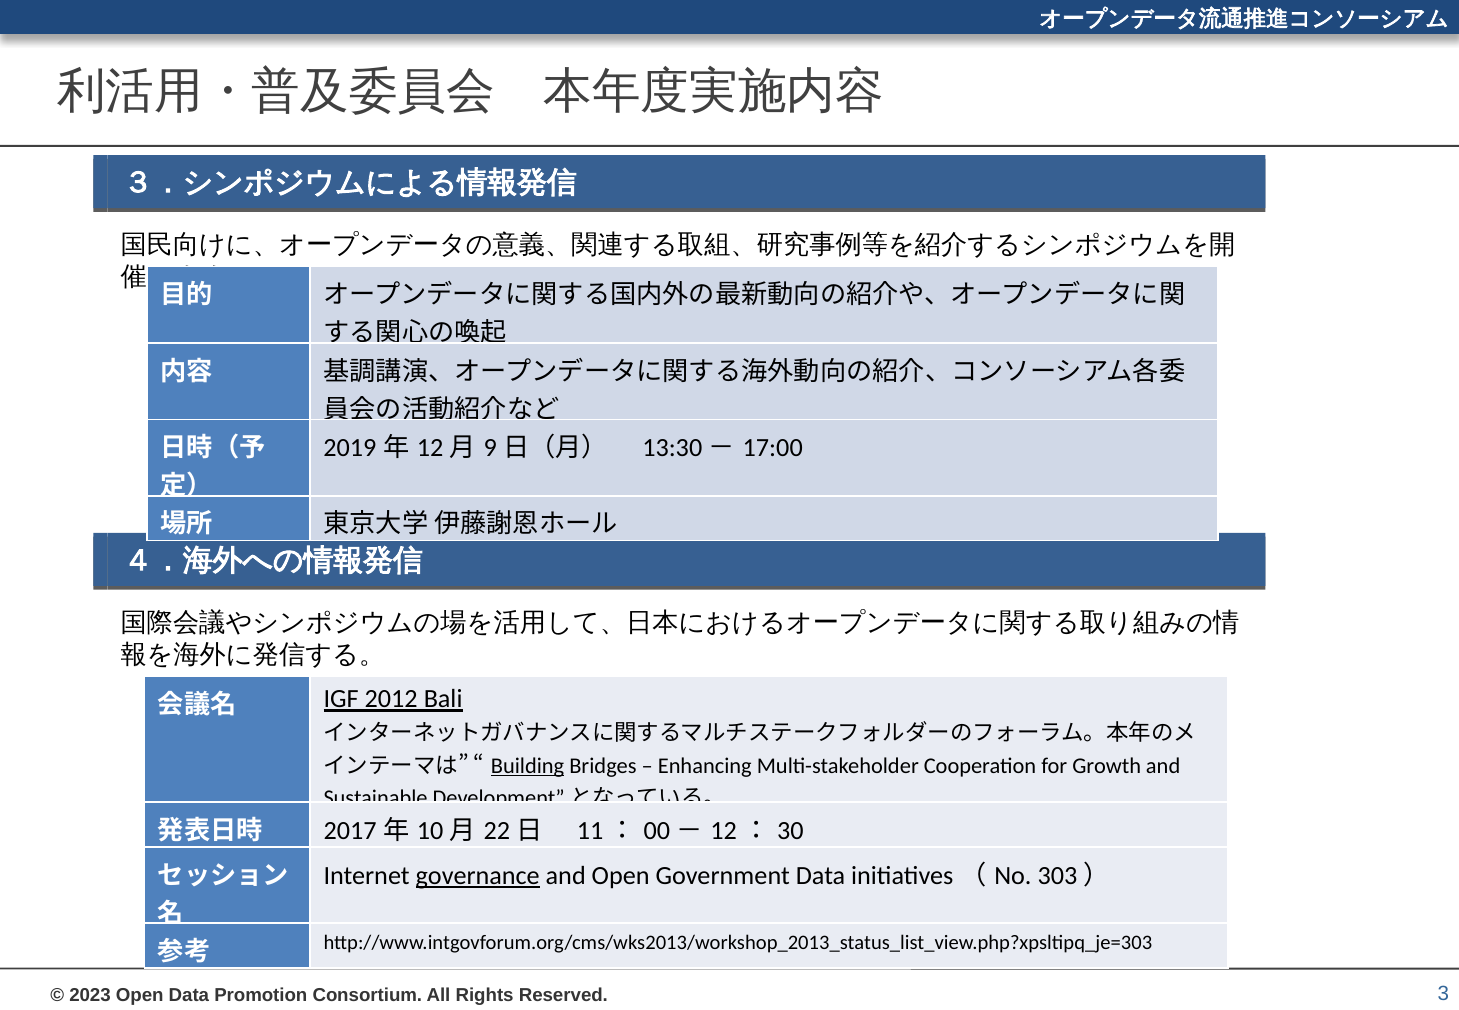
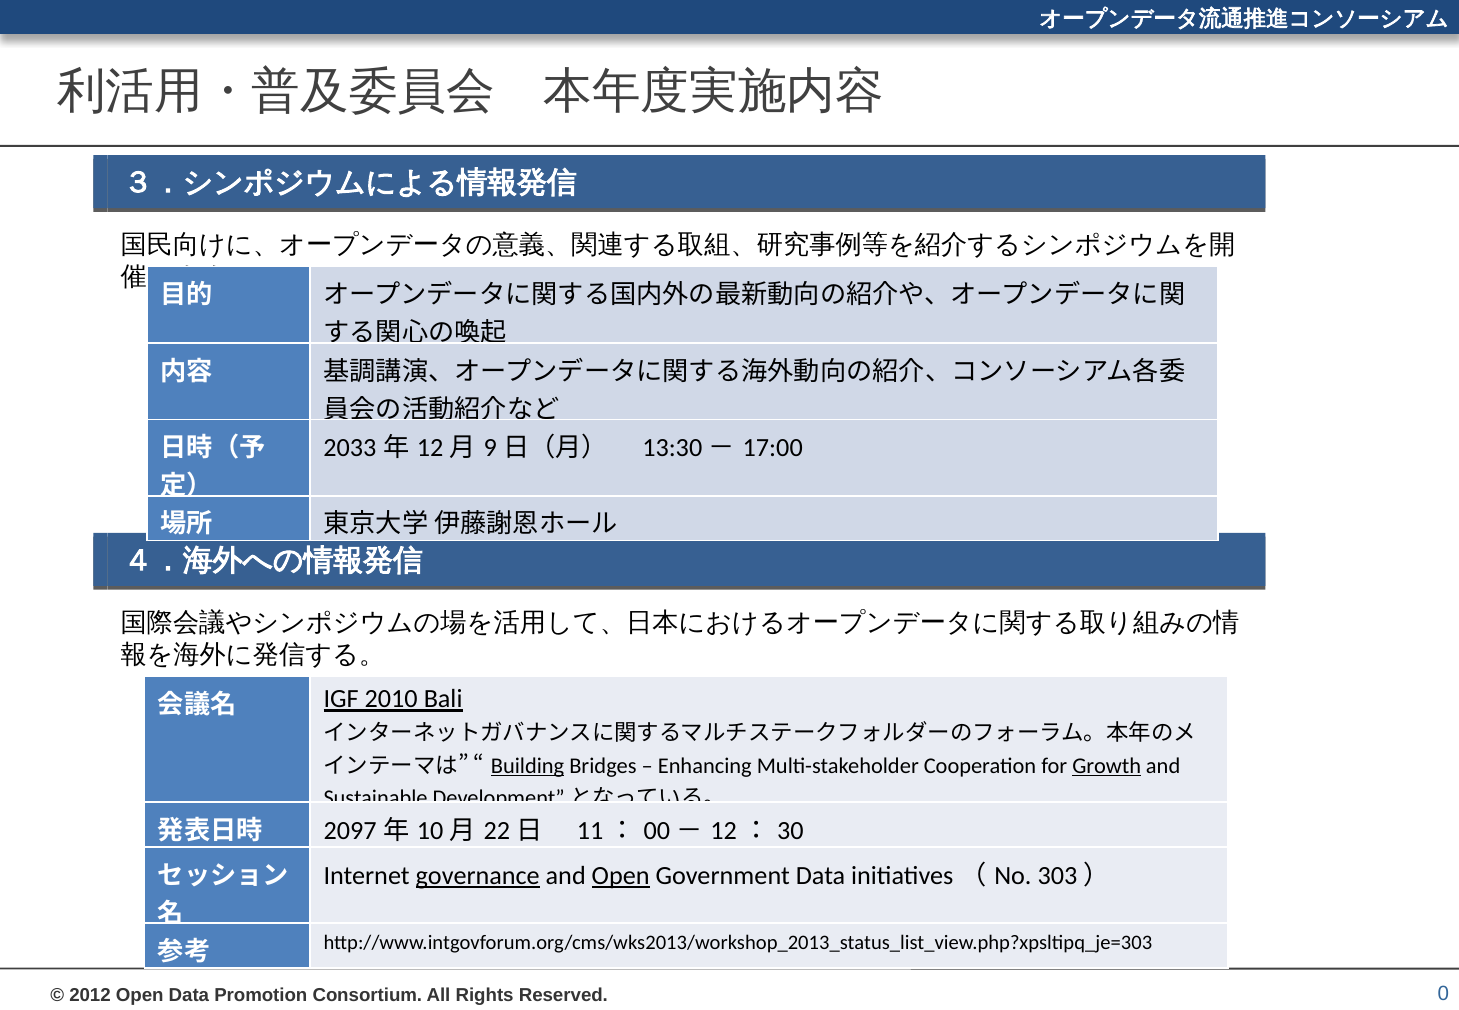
2019: 2019 -> 2033 (350, 448)
2012: 2012 -> 2010 (391, 699)
Growth underline: none -> present (1107, 766)
2017: 2017 -> 2097 (350, 831)
Open underline: none -> present (621, 876)
2023: 2023 -> 2012 (90, 995)
3: 3 -> 0 (1443, 994)
